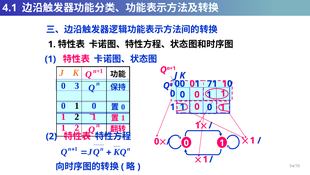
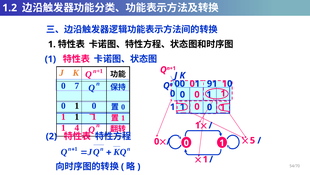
4.1: 4.1 -> 1.2 (10, 8)
3: 3 -> 7 (77, 86)
71: 71 -> 91 (212, 83)
2: 2 -> 1 (77, 116)
2: 2 -> 4 (77, 127)
1: 1 -> 5 (252, 140)
